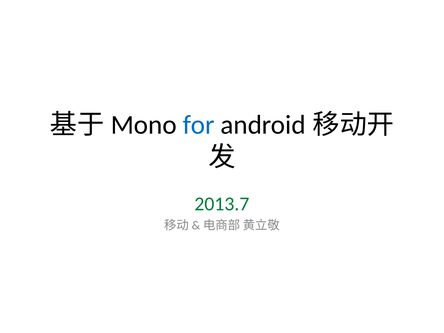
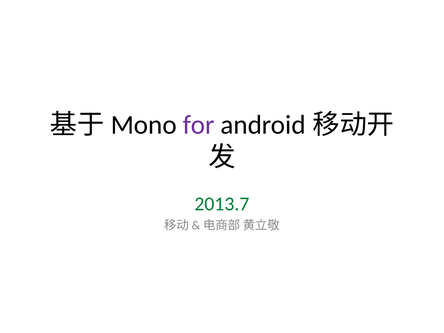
for colour: blue -> purple (199, 125)
